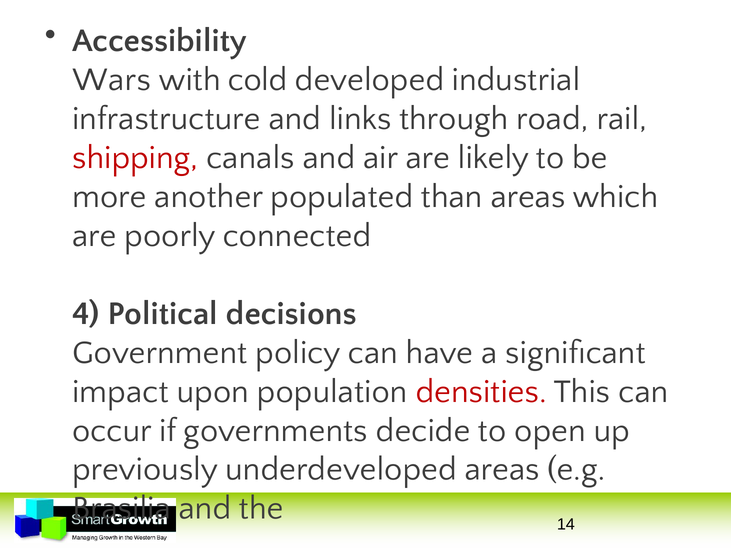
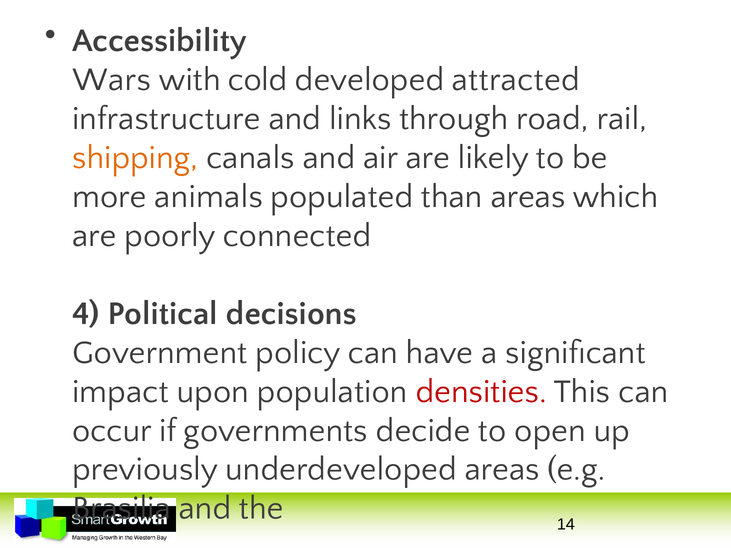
industrial: industrial -> attracted (516, 80)
shipping colour: red -> orange (135, 158)
another: another -> animals (209, 197)
